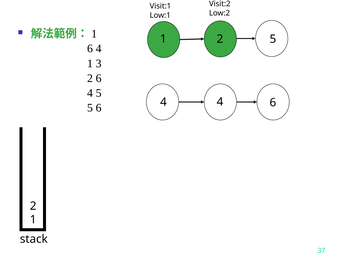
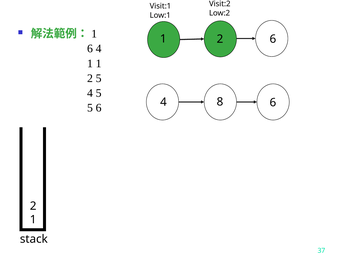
1 5: 5 -> 6 (273, 39)
1 3: 3 -> 1 (99, 63)
2 6: 6 -> 5 (99, 78)
4 4: 4 -> 8 (220, 102)
